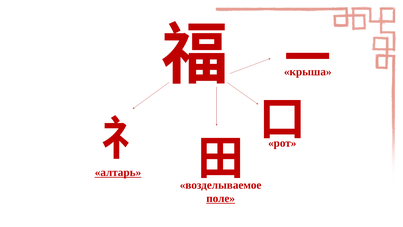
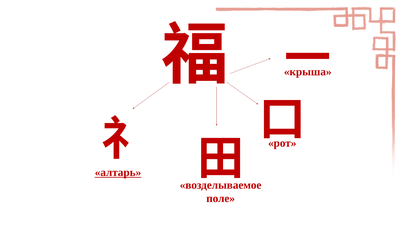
поле underline: present -> none (221, 198)
